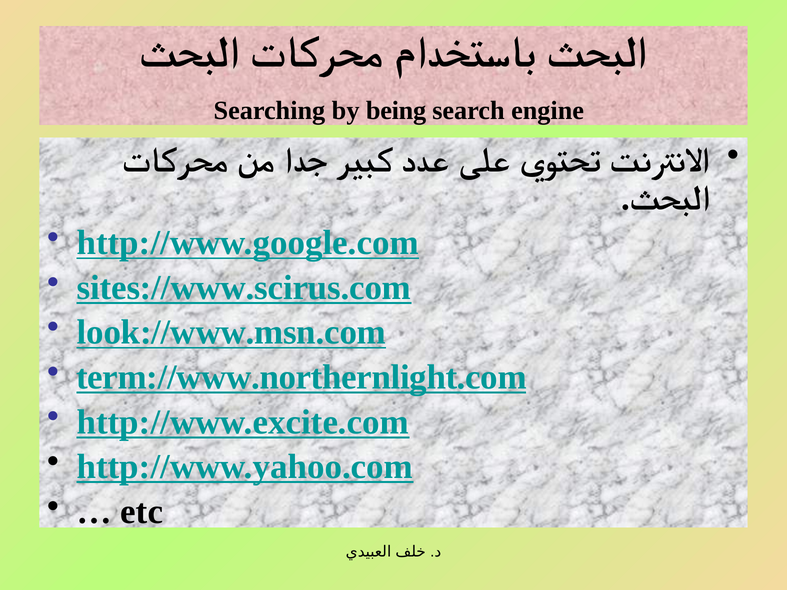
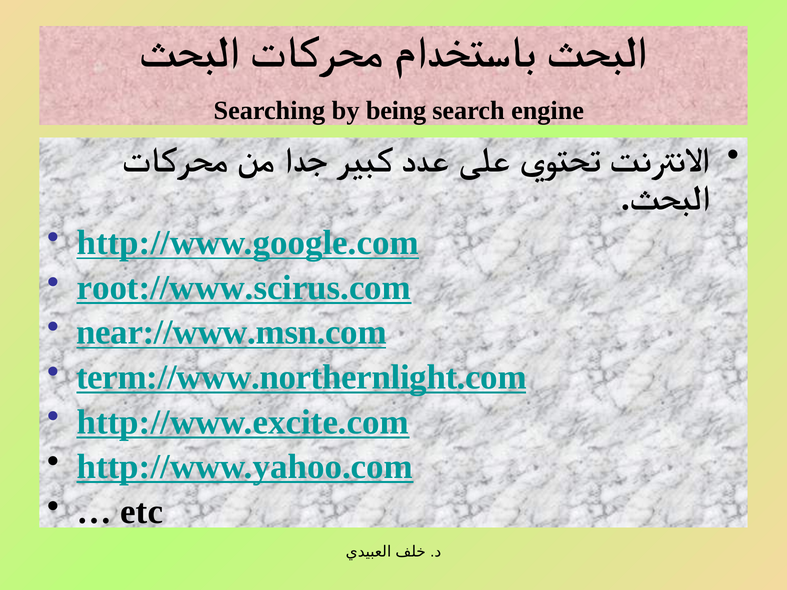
sites://www.scirus.com: sites://www.scirus.com -> root://www.scirus.com (244, 288)
look://www.msn.com: look://www.msn.com -> near://www.msn.com (231, 333)
